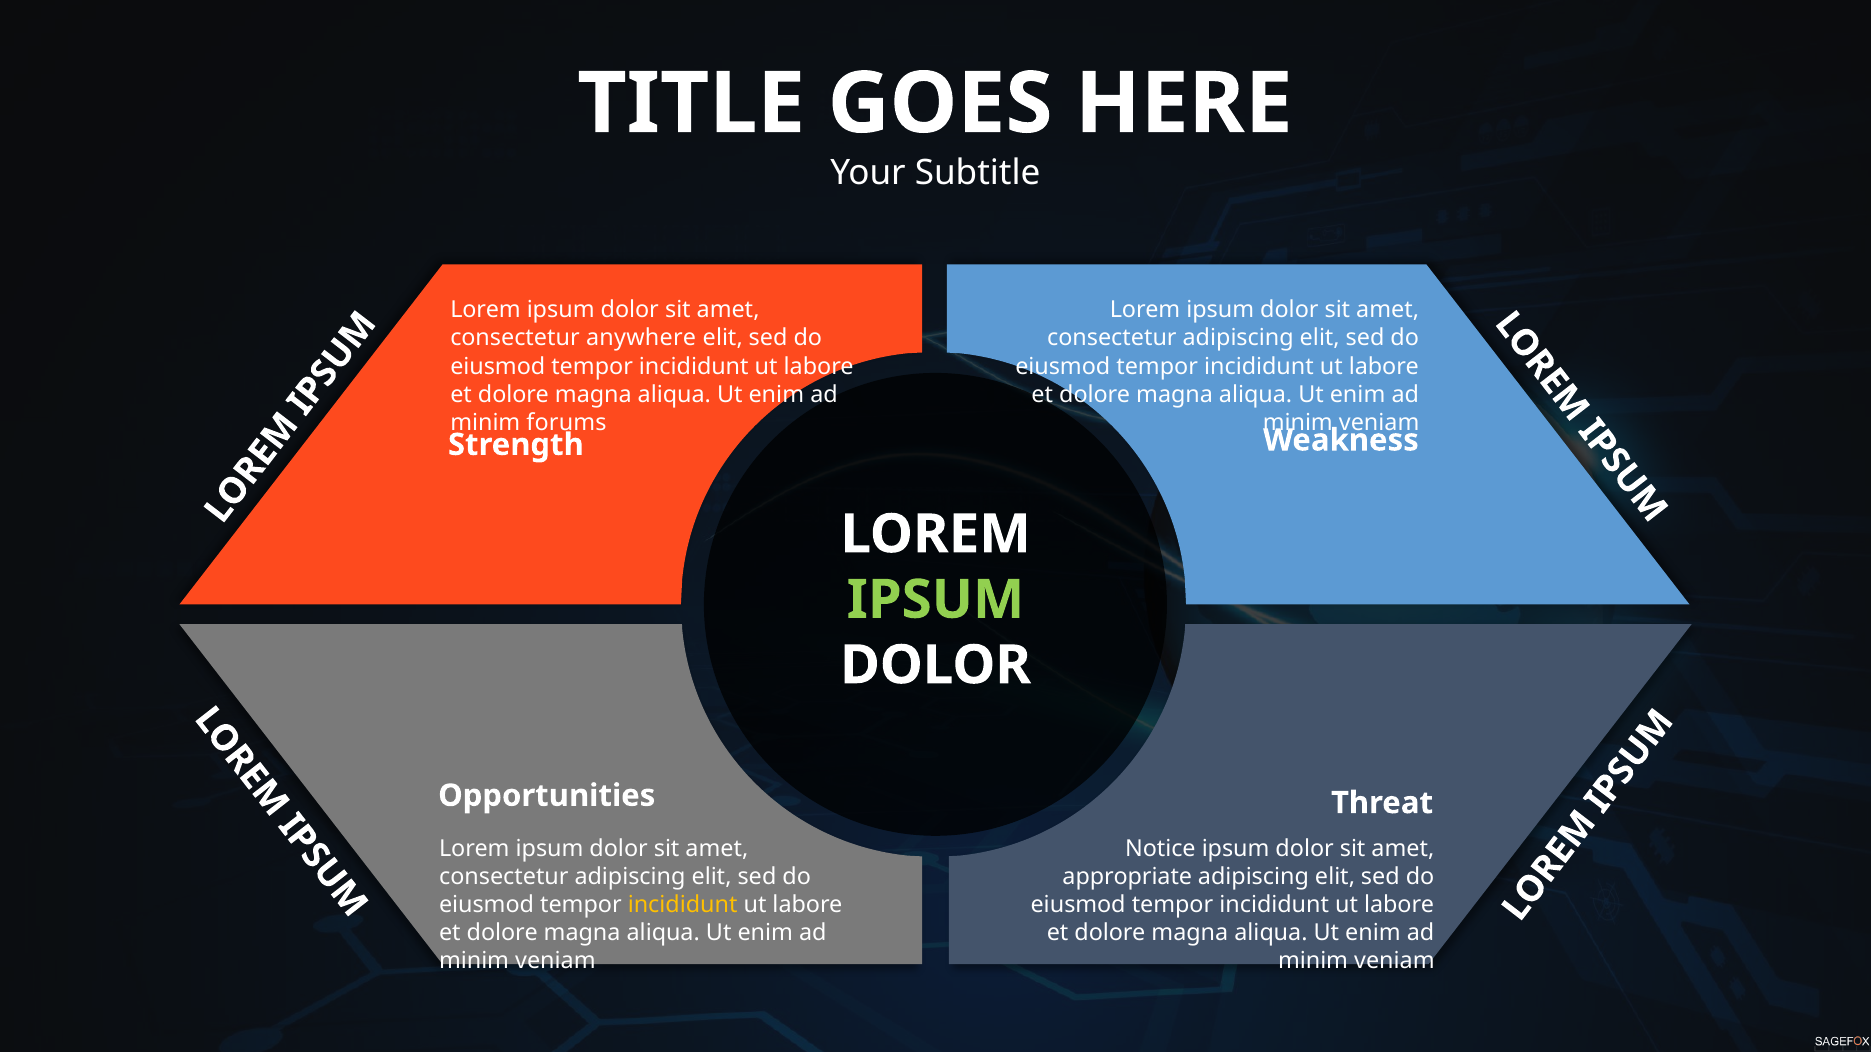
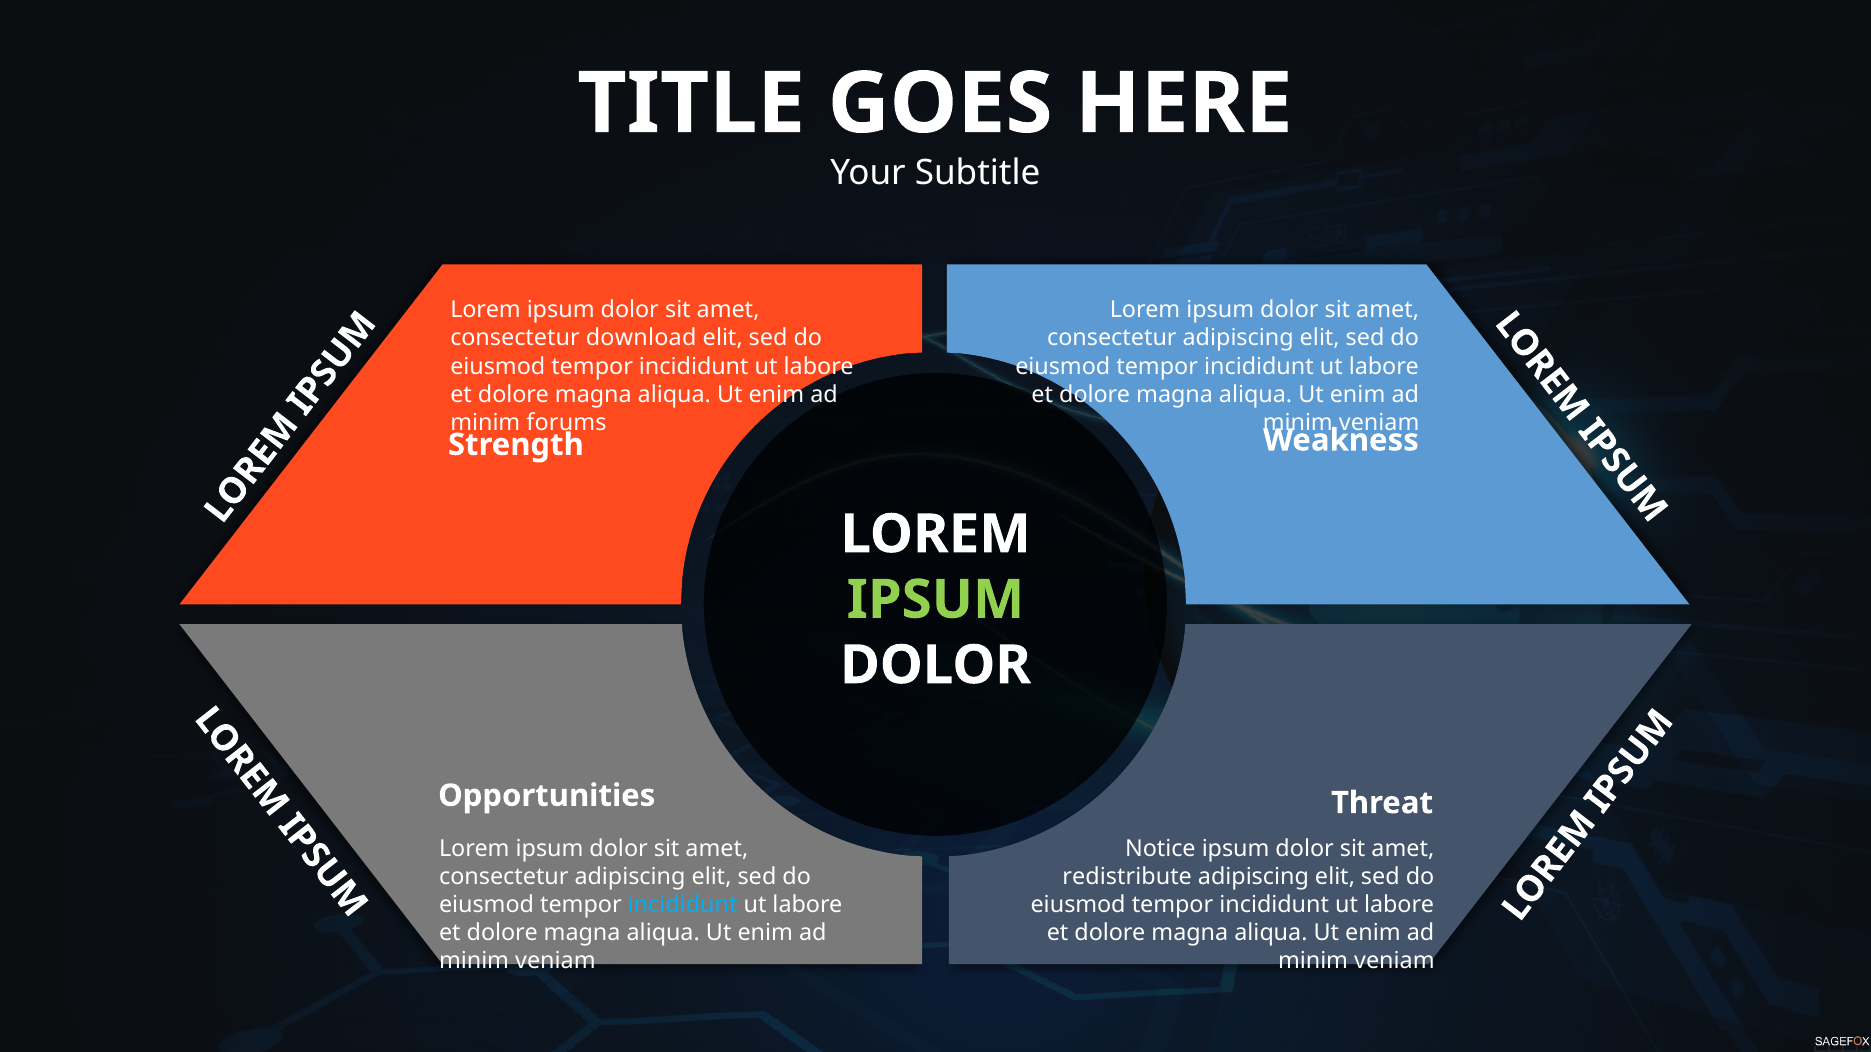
anywhere: anywhere -> download (641, 338)
appropriate: appropriate -> redistribute (1127, 877)
incididunt colour: yellow -> light blue (683, 905)
